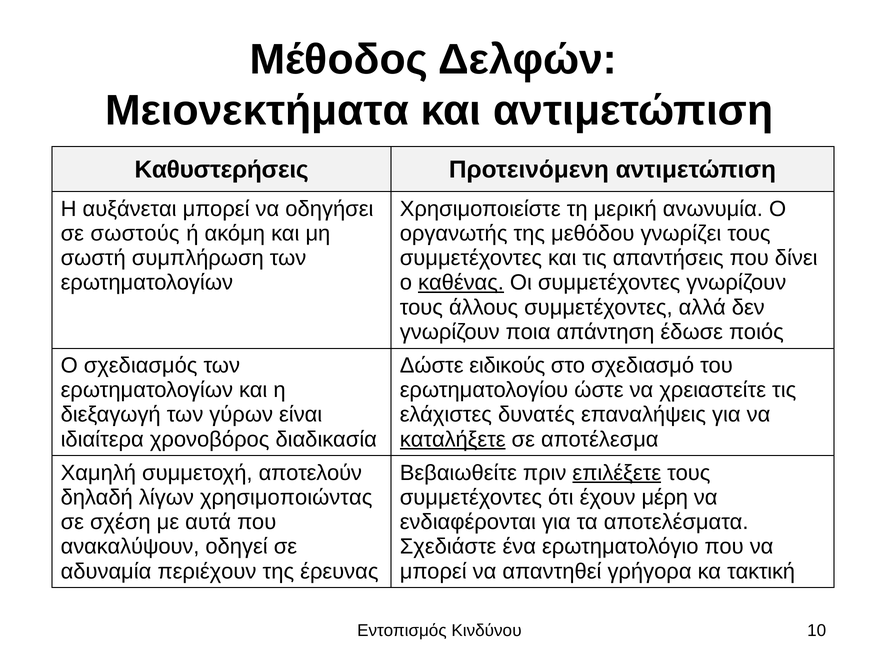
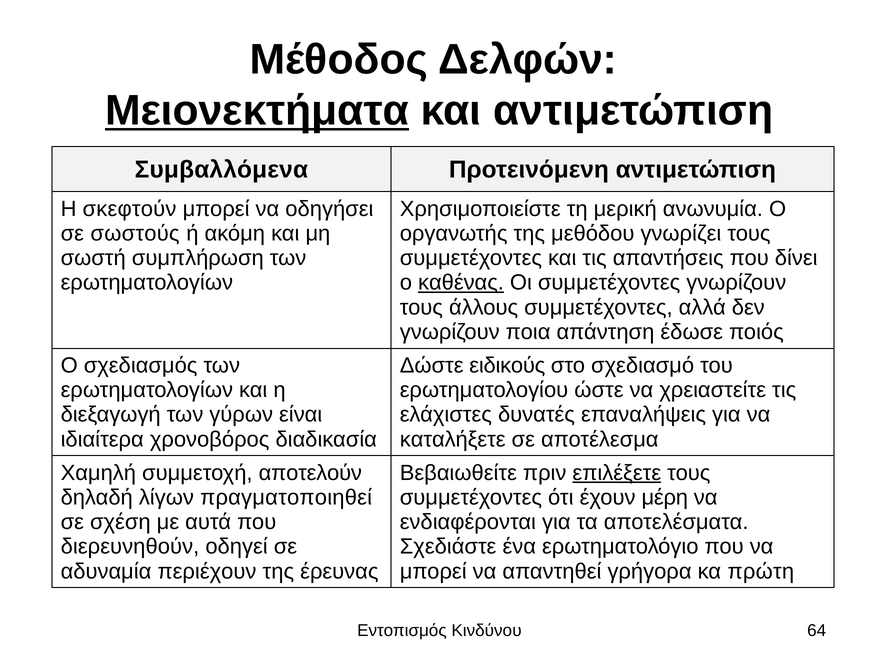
Μειονεκτήματα underline: none -> present (257, 111)
Καθυστερήσεις: Καθυστερήσεις -> Συμβαλλόμενα (221, 169)
αυξάνεται: αυξάνεται -> σκεφτούν (130, 209)
καταλήξετε underline: present -> none (453, 439)
χρησιμοποιώντας: χρησιμοποιώντας -> πραγματοποιηθεί (286, 497)
ανακαλύψουν: ανακαλύψουν -> διερευνηθούν (130, 546)
τακτική: τακτική -> πρώτη (761, 571)
10: 10 -> 64 (817, 630)
